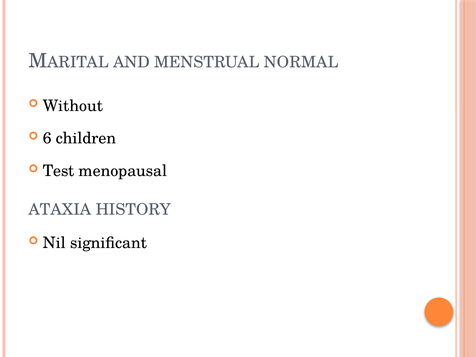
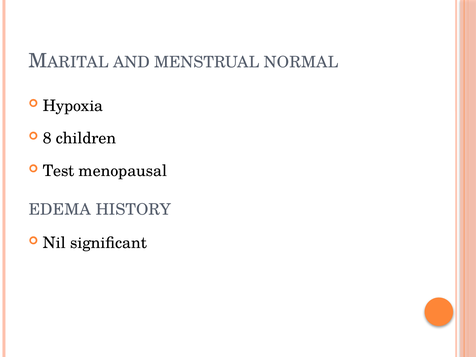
Without: Without -> Hypoxia (73, 106)
6: 6 -> 8 (47, 138)
ATAXIA: ATAXIA -> EDEMA (60, 210)
